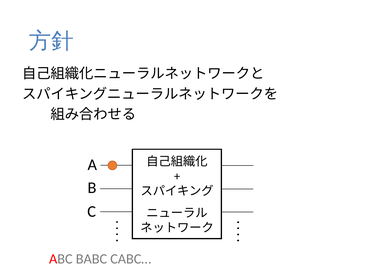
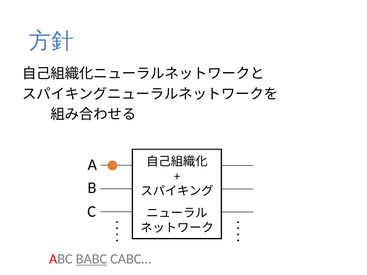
BABC underline: none -> present (92, 259)
